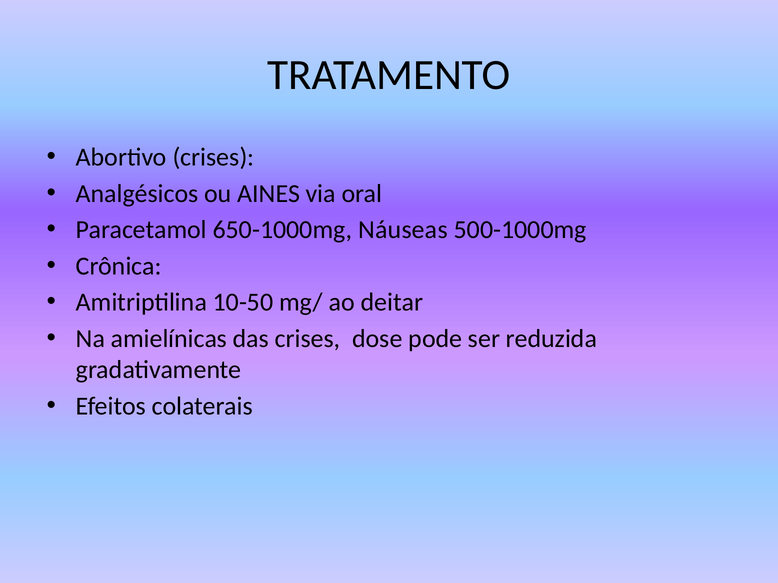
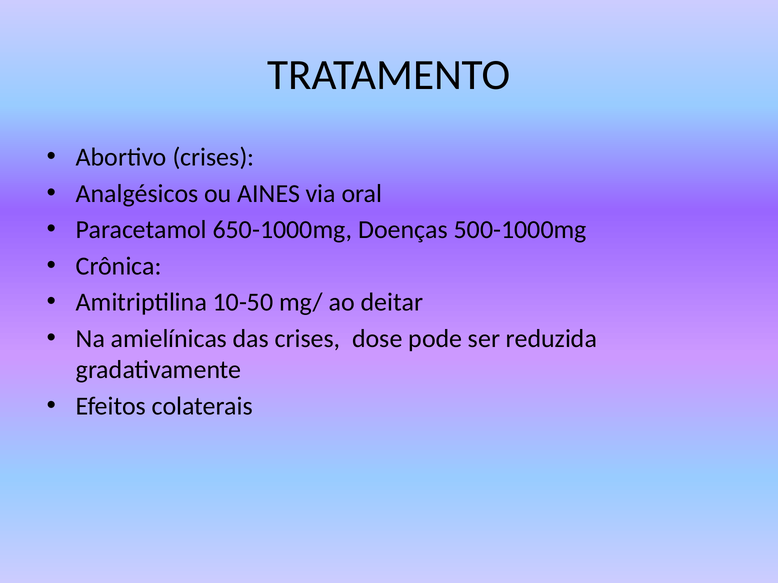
Náuseas: Náuseas -> Doenças (403, 230)
